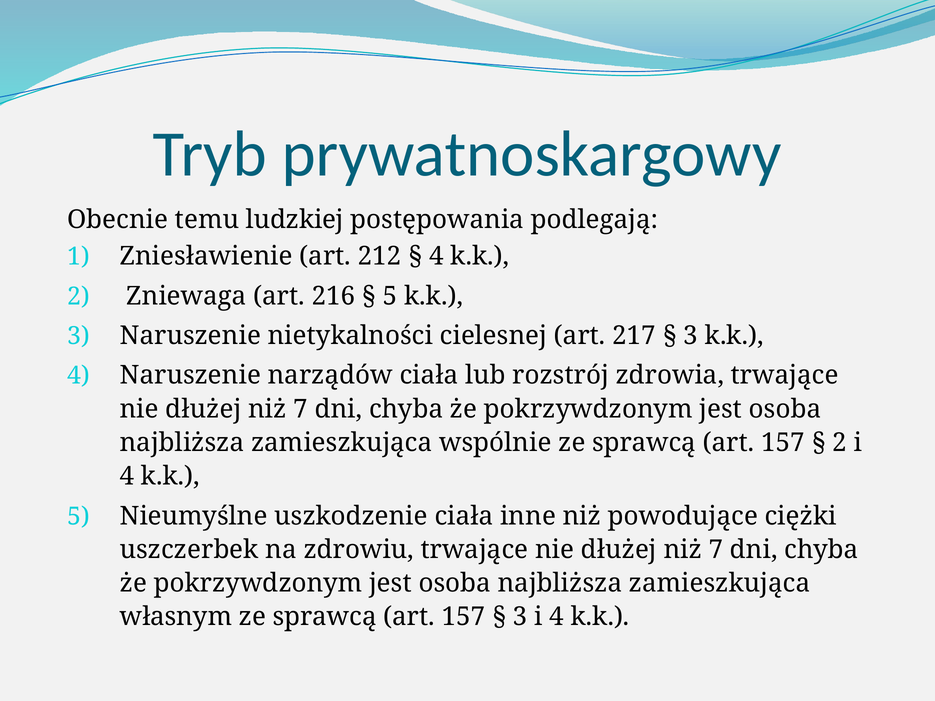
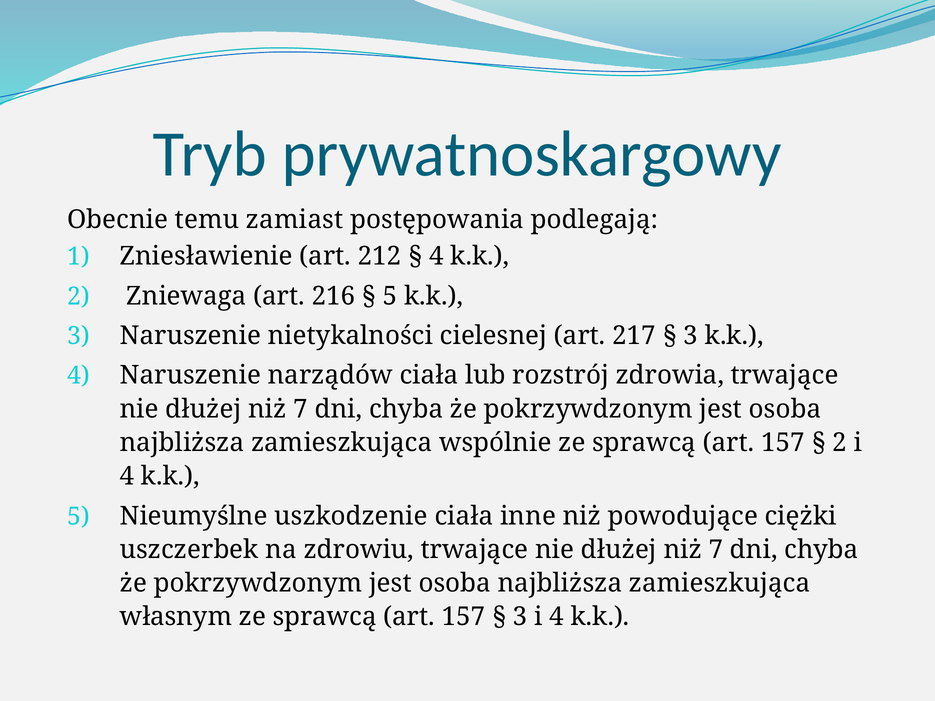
ludzkiej: ludzkiej -> zamiast (295, 220)
